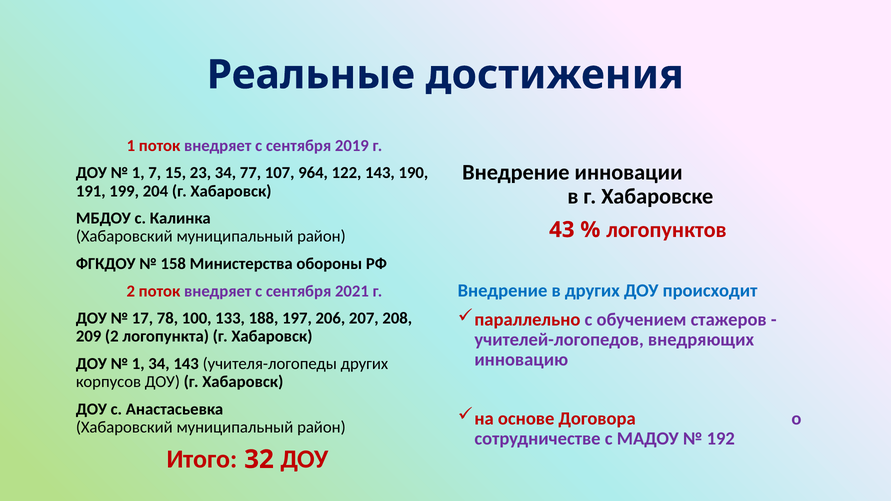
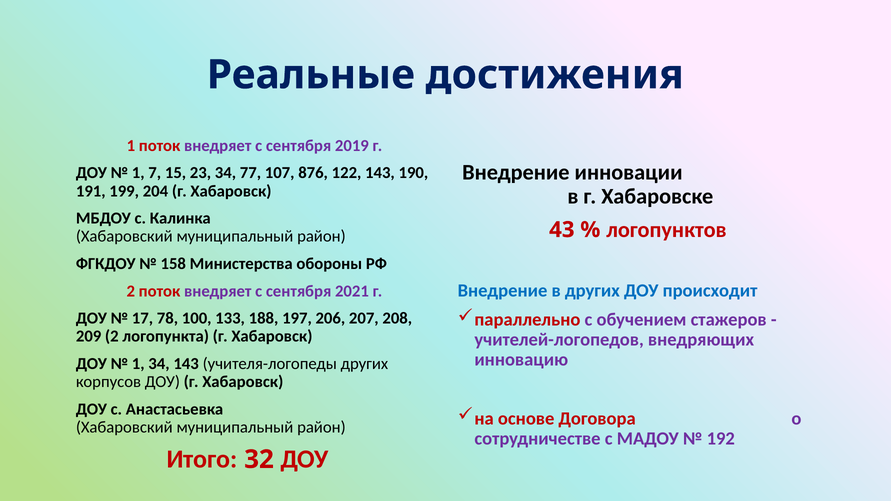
964: 964 -> 876 (313, 173)
